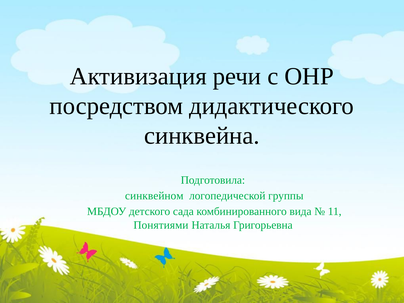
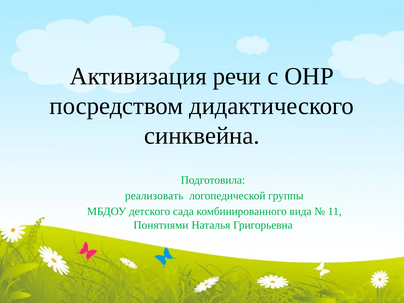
синквейном: синквейном -> реализовать (154, 196)
